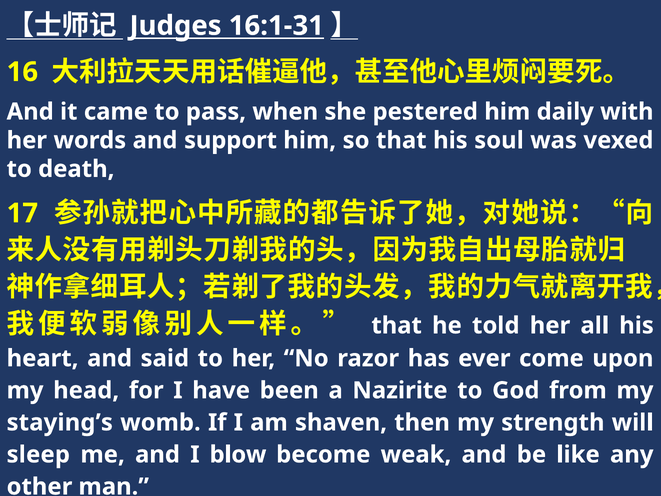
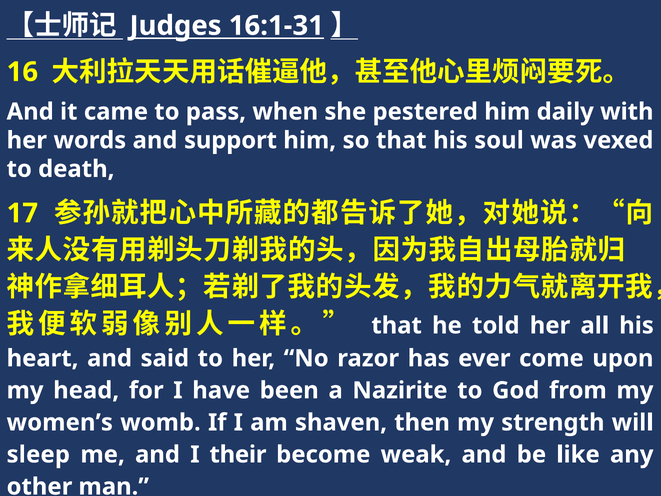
staying’s: staying’s -> women’s (60, 422)
blow: blow -> their (238, 454)
